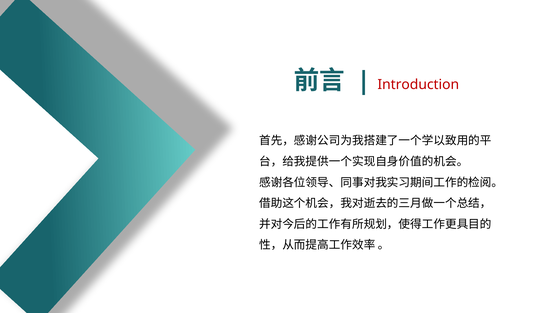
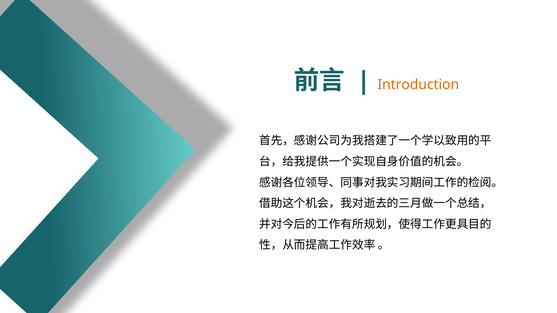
Introduction colour: red -> orange (418, 85)
